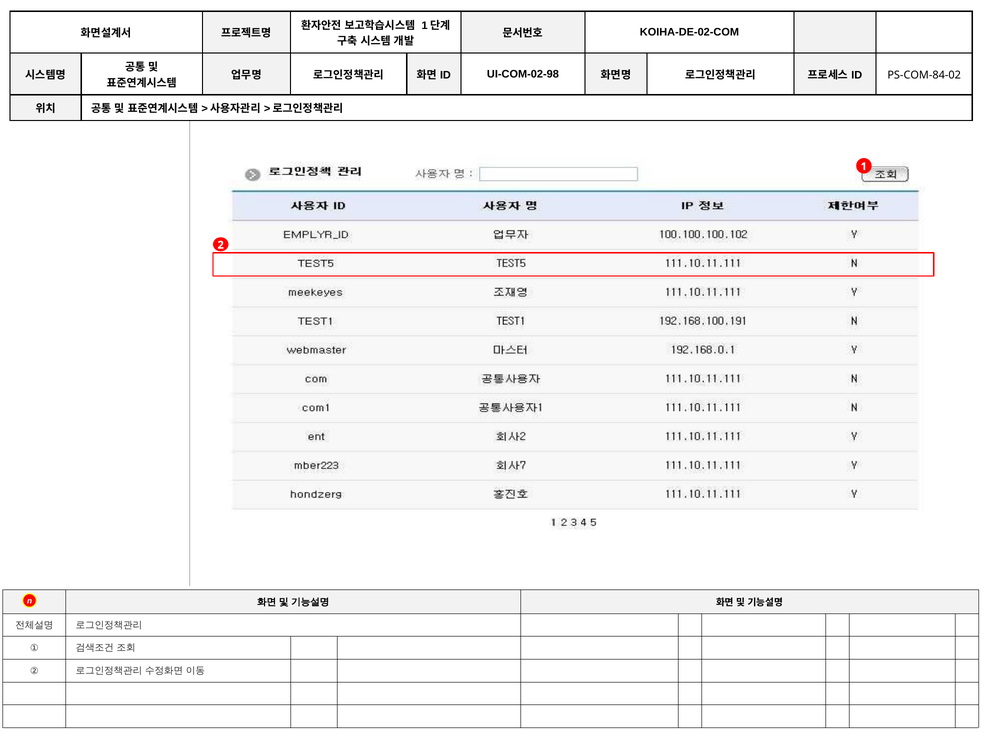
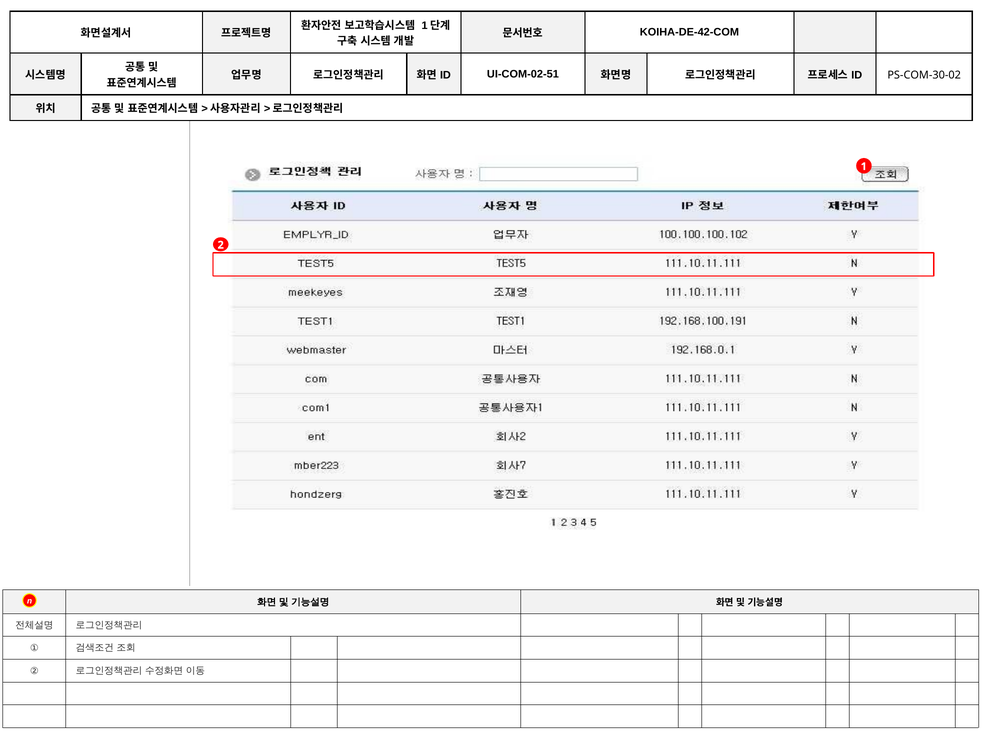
KOIHA-DE-02-COM: KOIHA-DE-02-COM -> KOIHA-DE-42-COM (689, 32)
UI-COM-02-98: UI-COM-02-98 -> UI-COM-02-51 (523, 74)
PS-COM-84-02: PS-COM-84-02 -> PS-COM-30-02 (924, 75)
